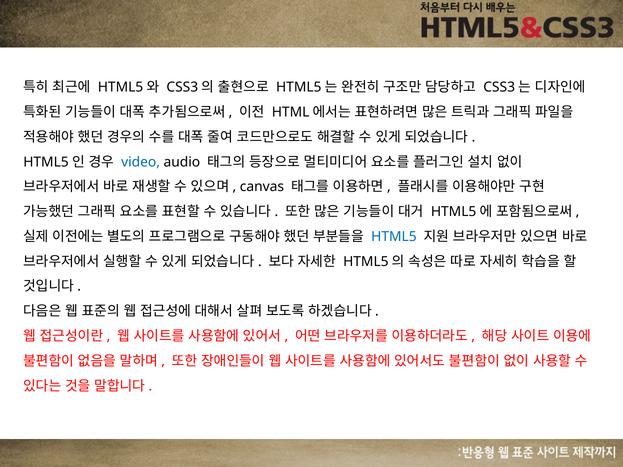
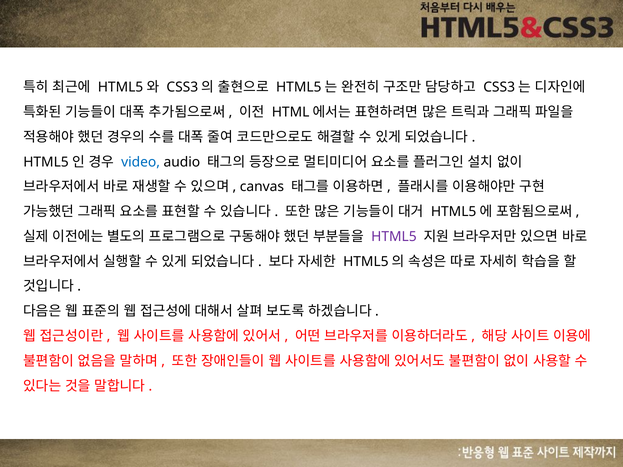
HTML5 colour: blue -> purple (394, 237)
